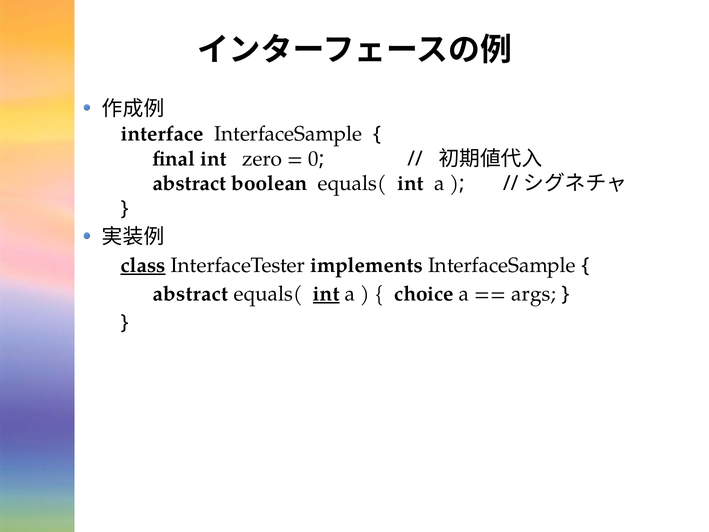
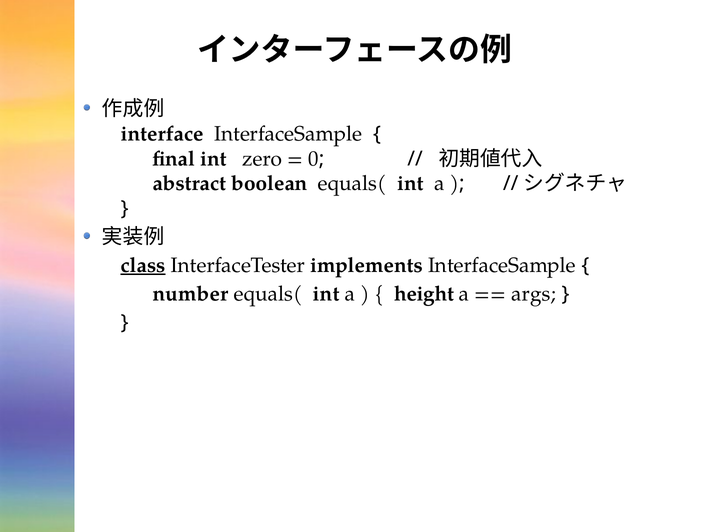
abstract: abstract -> number (191, 294)
int underline: present -> none (326, 294)
choice: choice -> height (424, 294)
